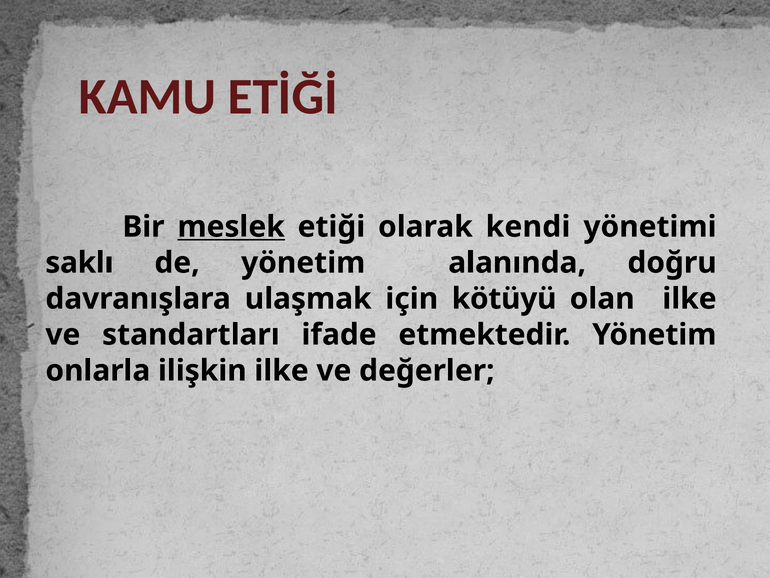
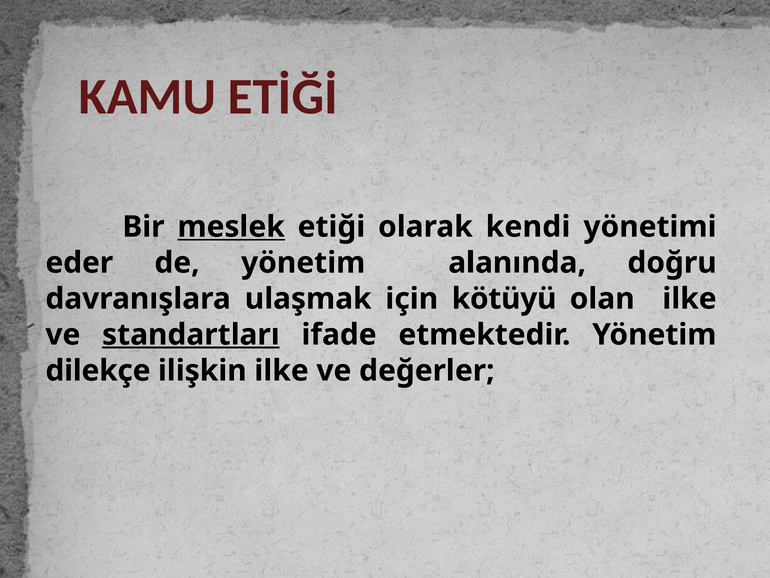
saklı: saklı -> eder (79, 263)
standartları underline: none -> present (191, 334)
onlarla: onlarla -> dilekçe (98, 370)
